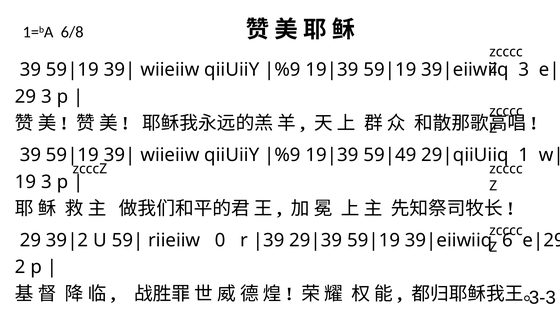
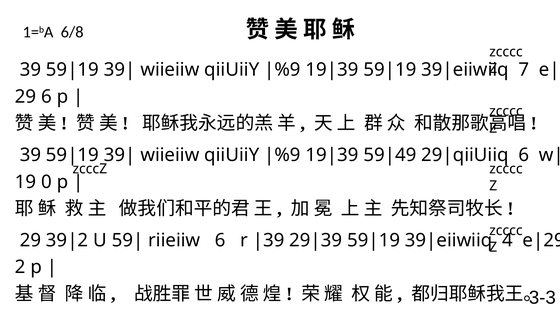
3: 3 -> 7 (524, 70)
29 3: 3 -> 6 (46, 97)
1: 1 -> 6 (524, 155)
19 3: 3 -> 0 (46, 182)
riieiiw 0: 0 -> 6 (220, 240)
6: 6 -> 4 (508, 240)
